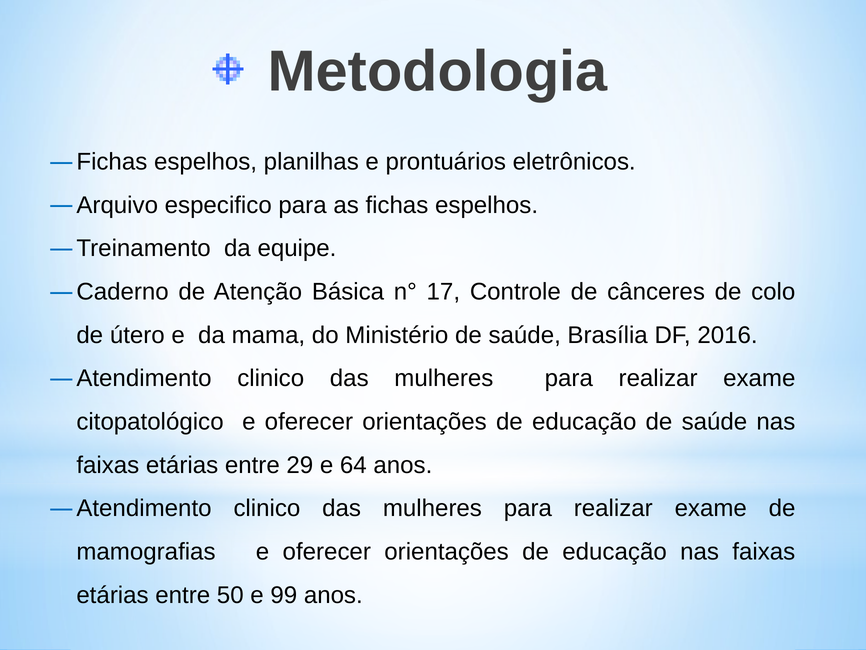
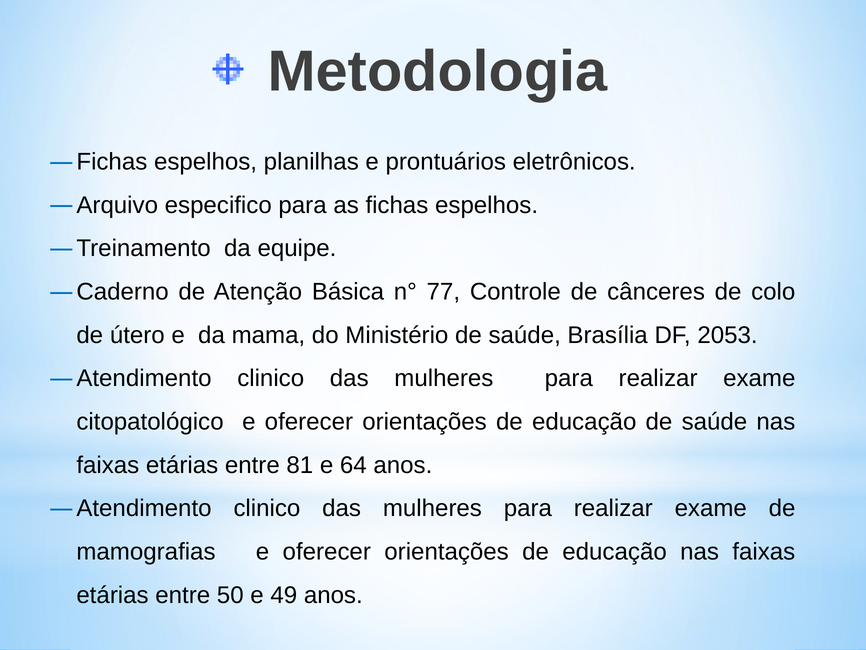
17: 17 -> 77 (443, 292)
2016: 2016 -> 2053 (727, 335)
29: 29 -> 81 (300, 465)
99: 99 -> 49 (284, 595)
